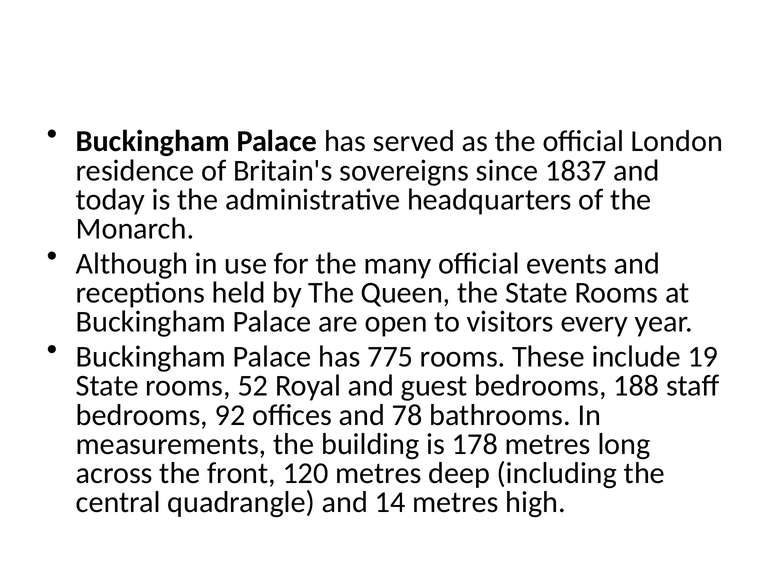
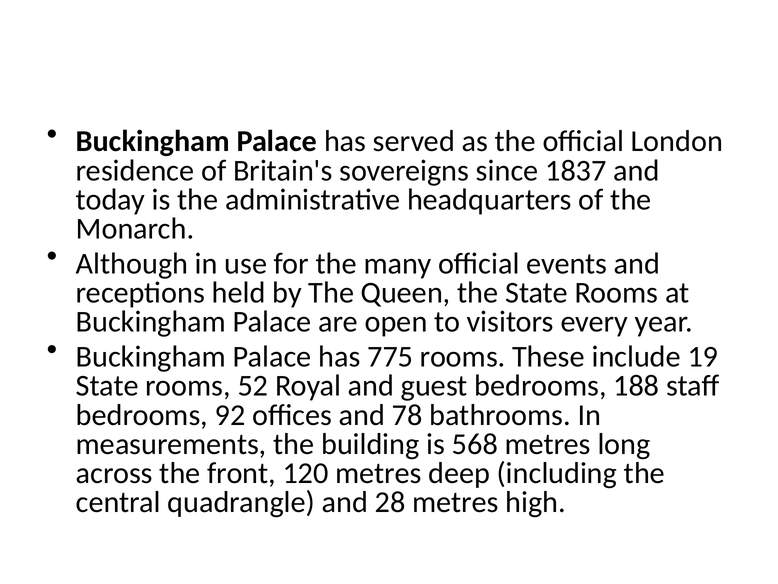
178: 178 -> 568 (475, 444)
14: 14 -> 28 (390, 502)
